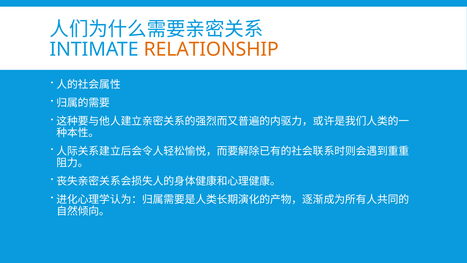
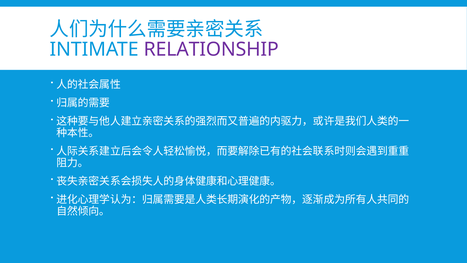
RELATIONSHIP colour: orange -> purple (211, 49)
